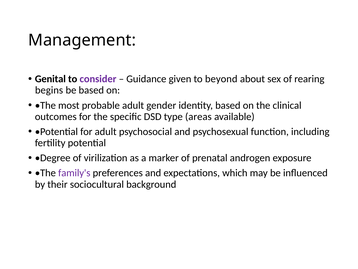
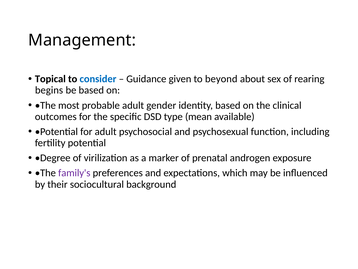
Genital: Genital -> Topical (50, 79)
consider colour: purple -> blue (98, 79)
areas: areas -> mean (198, 116)
